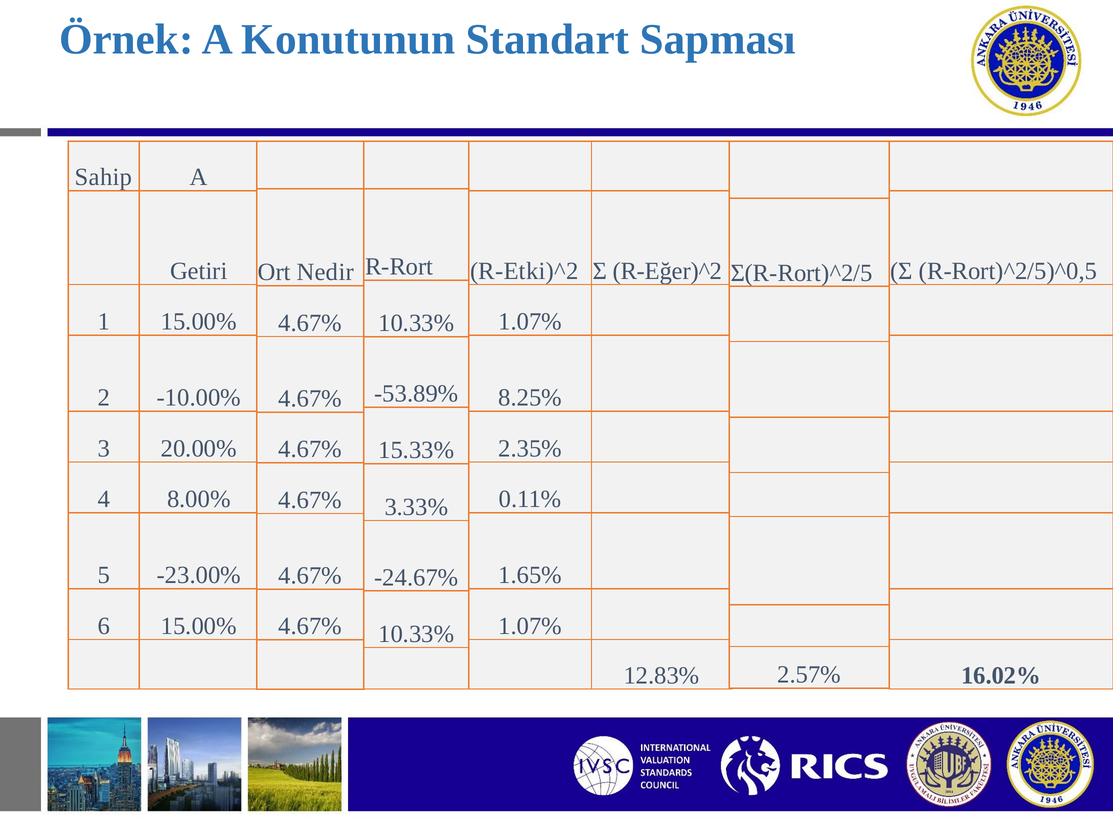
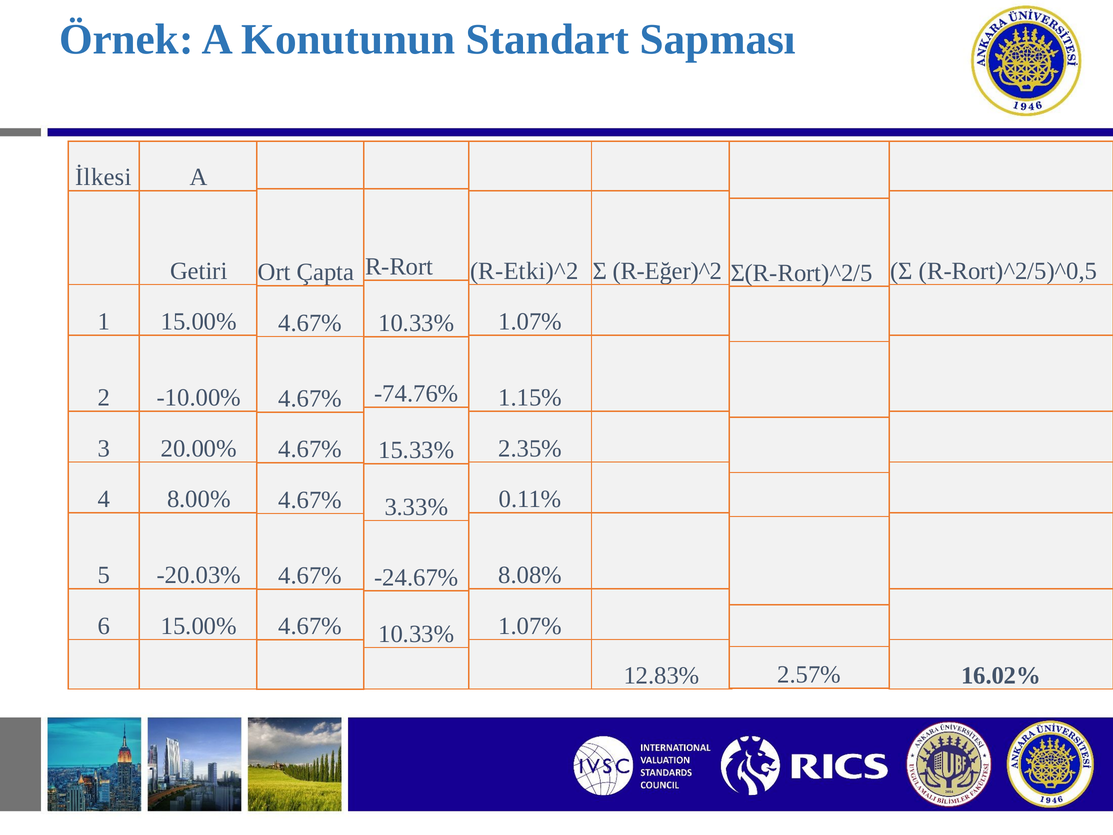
Sahip: Sahip -> İlkesi (103, 177)
Nedir: Nedir -> Çapta (325, 272)
-53.89%: -53.89% -> -74.76% (416, 394)
8.25%: 8.25% -> 1.15% (530, 398)
-23.00%: -23.00% -> -20.03% (199, 575)
1.65%: 1.65% -> 8.08% (530, 575)
